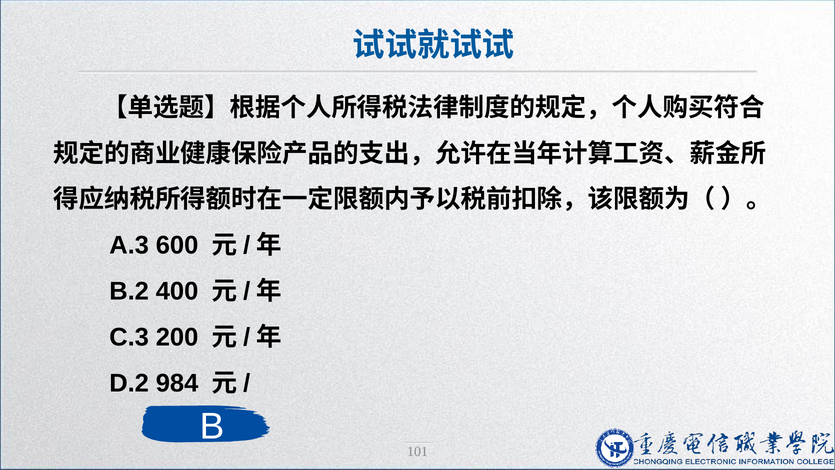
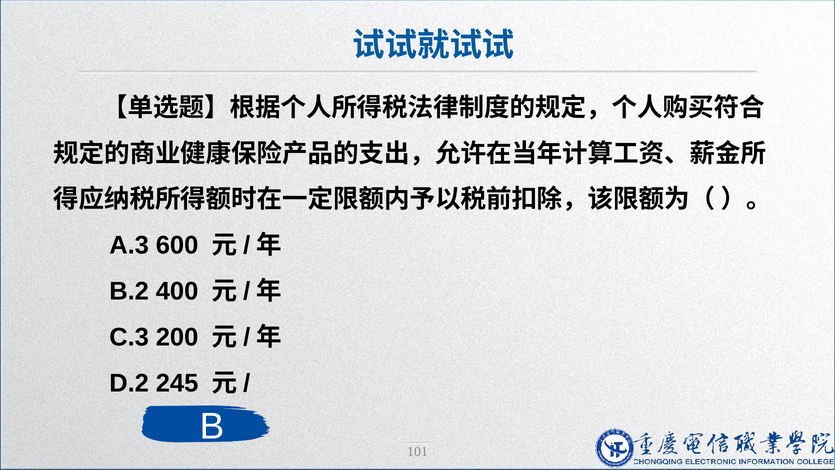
984: 984 -> 245 (177, 383)
